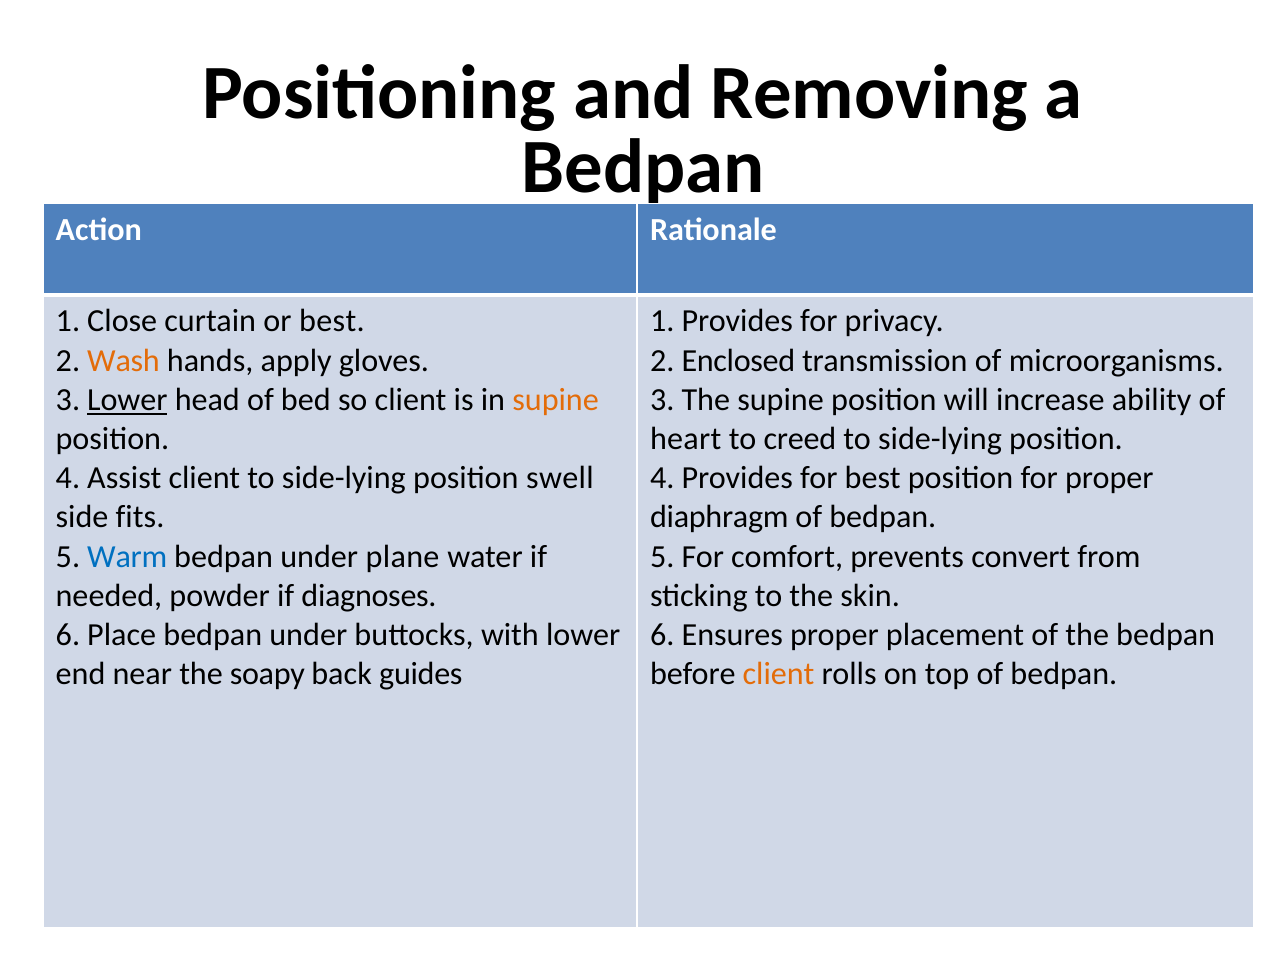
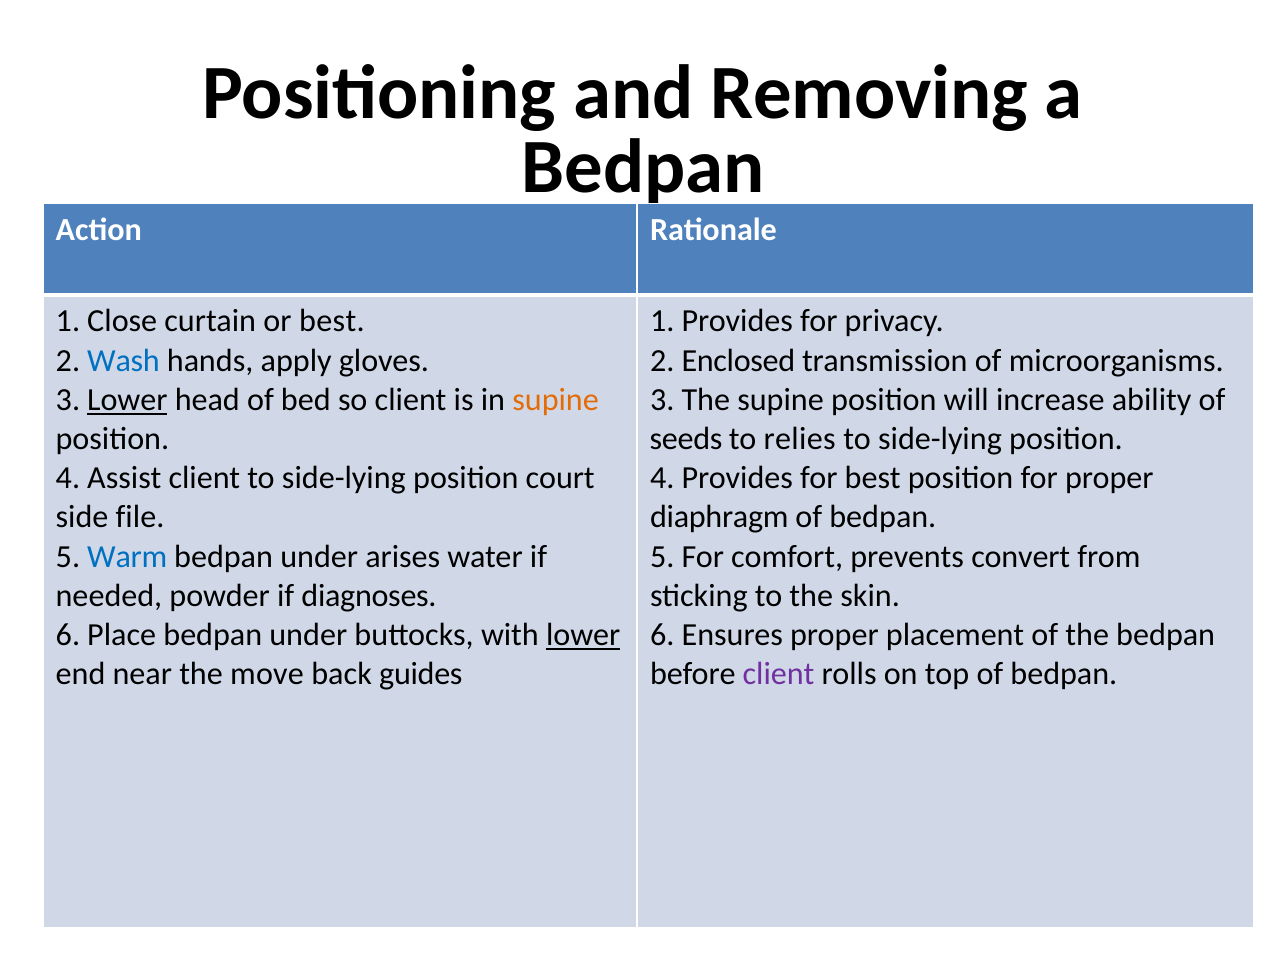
Wash colour: orange -> blue (124, 361)
heart: heart -> seeds (686, 439)
creed: creed -> relies (800, 439)
swell: swell -> court (560, 478)
fits: fits -> file (140, 518)
plane: plane -> arises (403, 557)
lower underline: none -> present (583, 635)
soapy: soapy -> move (267, 675)
client colour: orange -> purple (779, 675)
